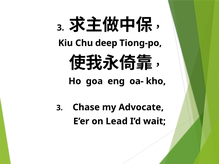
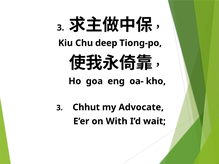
Chase: Chase -> Chhut (86, 107)
Lead: Lead -> With (117, 121)
